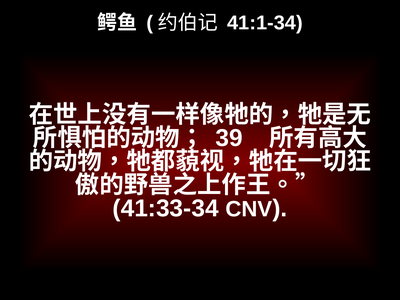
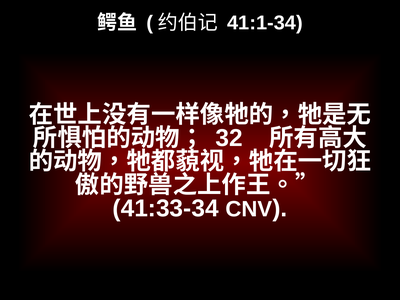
39: 39 -> 32 (229, 138)
